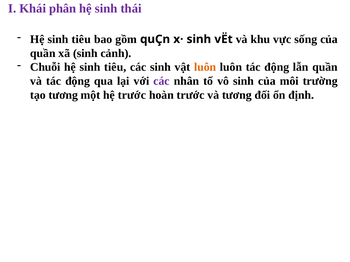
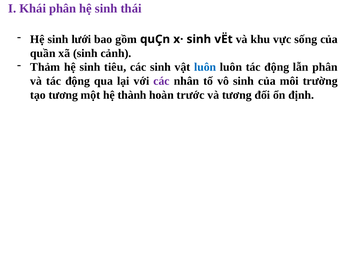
tiêu: tiêu -> lưới (81, 39)
Chuỗi: Chuỗi -> Thảm (45, 67)
luôn colour: orange -> blue (205, 67)
lẫn quần: quần -> phân (325, 67)
hệ trước: trước -> thành (132, 95)
